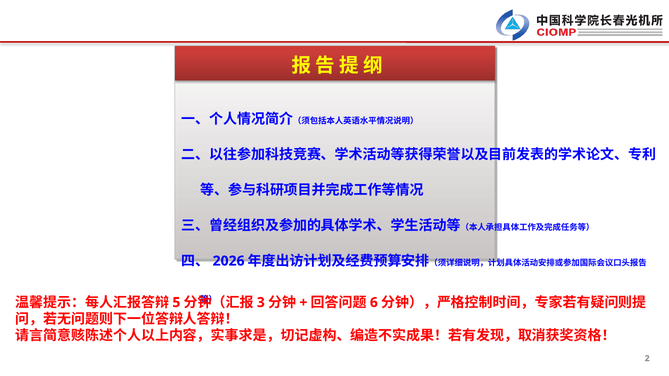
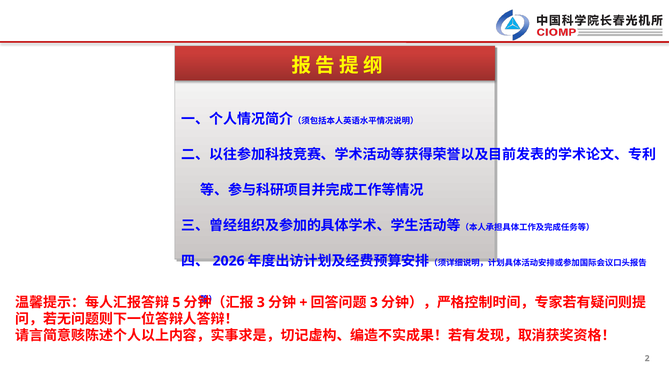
6: 6 -> 3 (374, 303)
